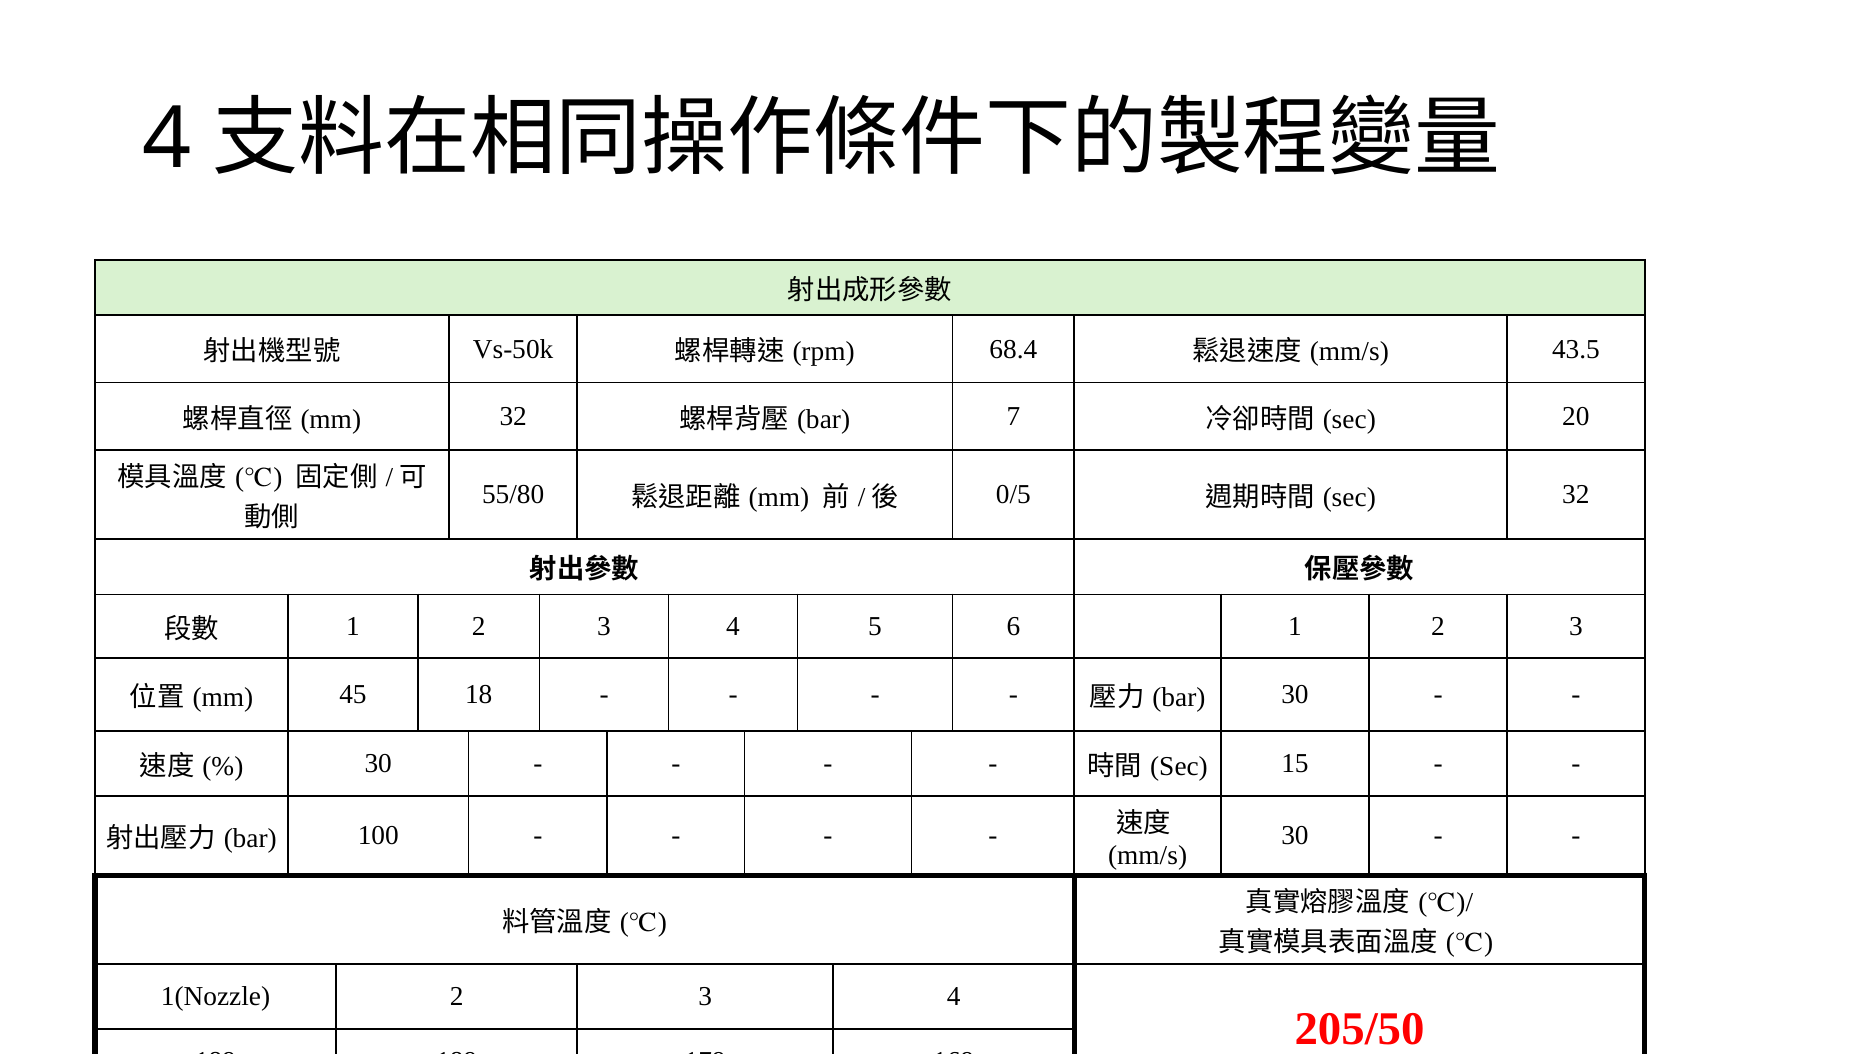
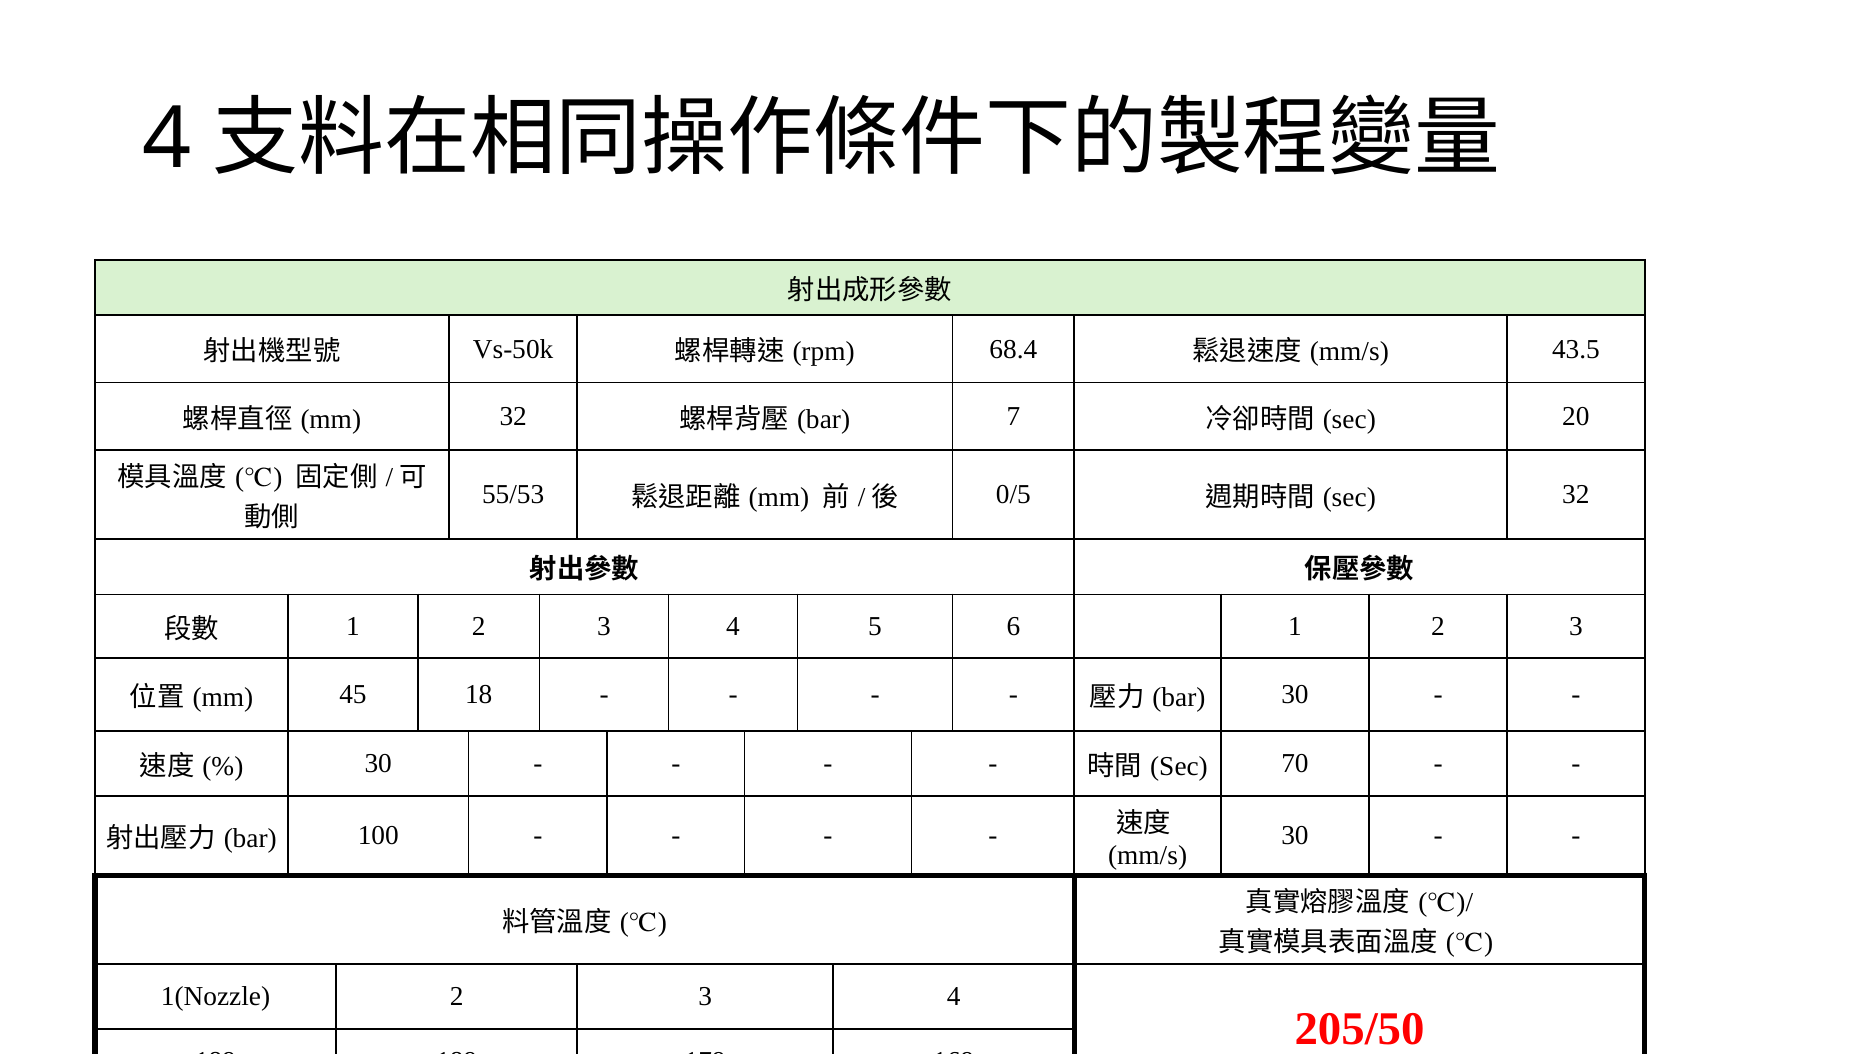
55/80: 55/80 -> 55/53 (513, 495)
15: 15 -> 70 (1295, 764)
